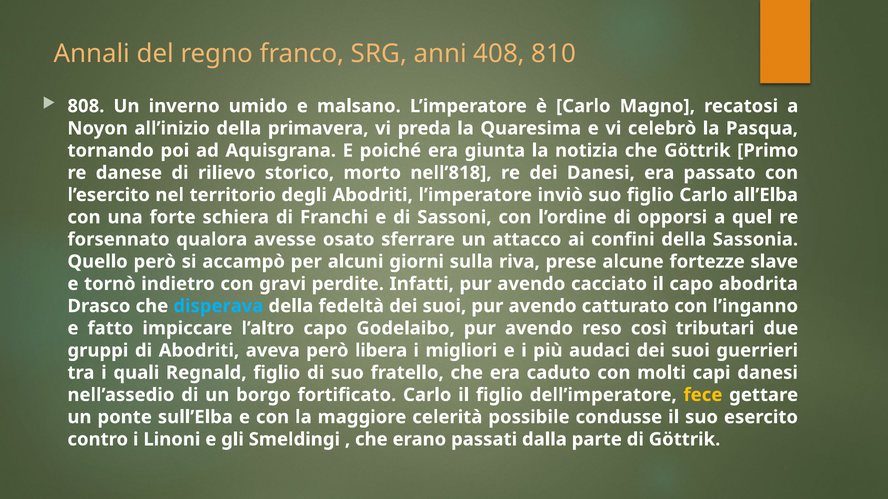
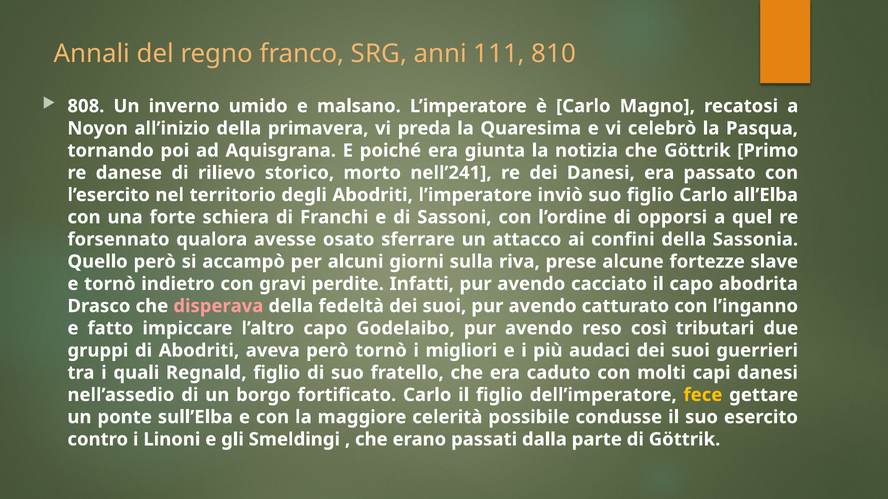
408: 408 -> 111 (499, 54)
nell’818: nell’818 -> nell’241 (451, 173)
disperava colour: light blue -> pink (218, 306)
però libera: libera -> tornò (381, 351)
